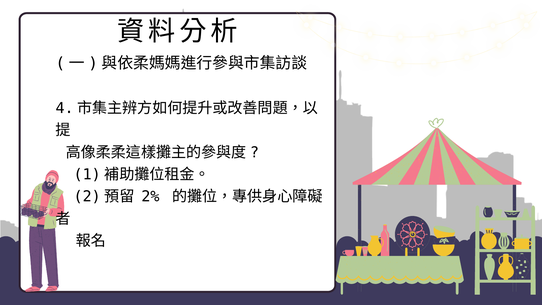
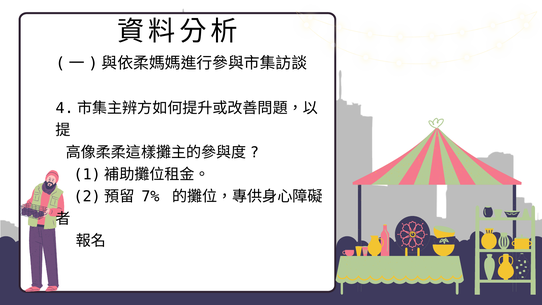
2%: 2% -> 7% (150, 197)
